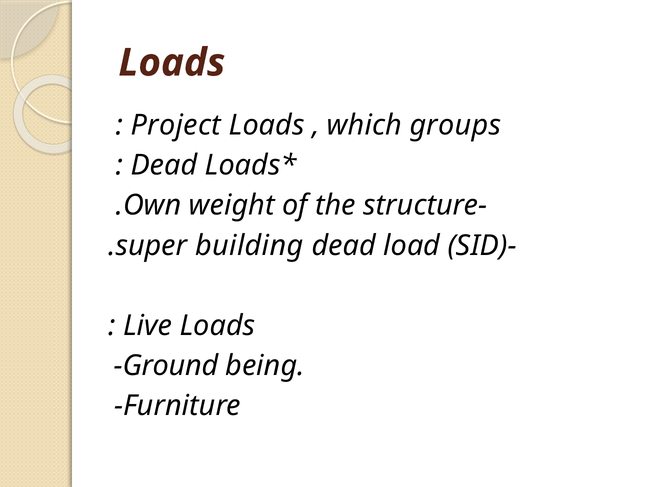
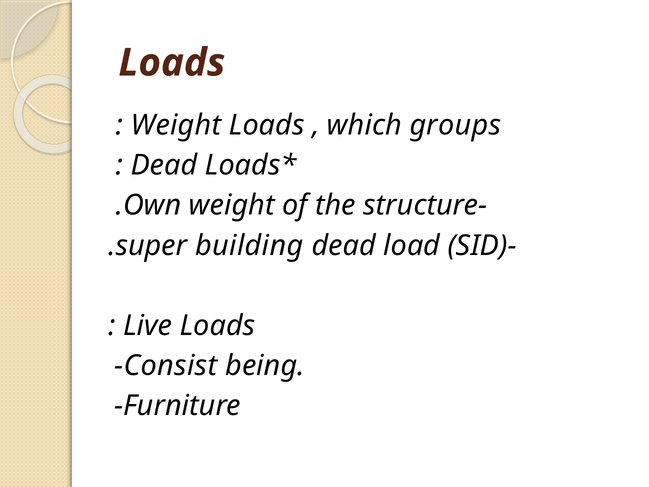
Project: Project -> Weight (176, 125)
Ground: Ground -> Consist (166, 366)
